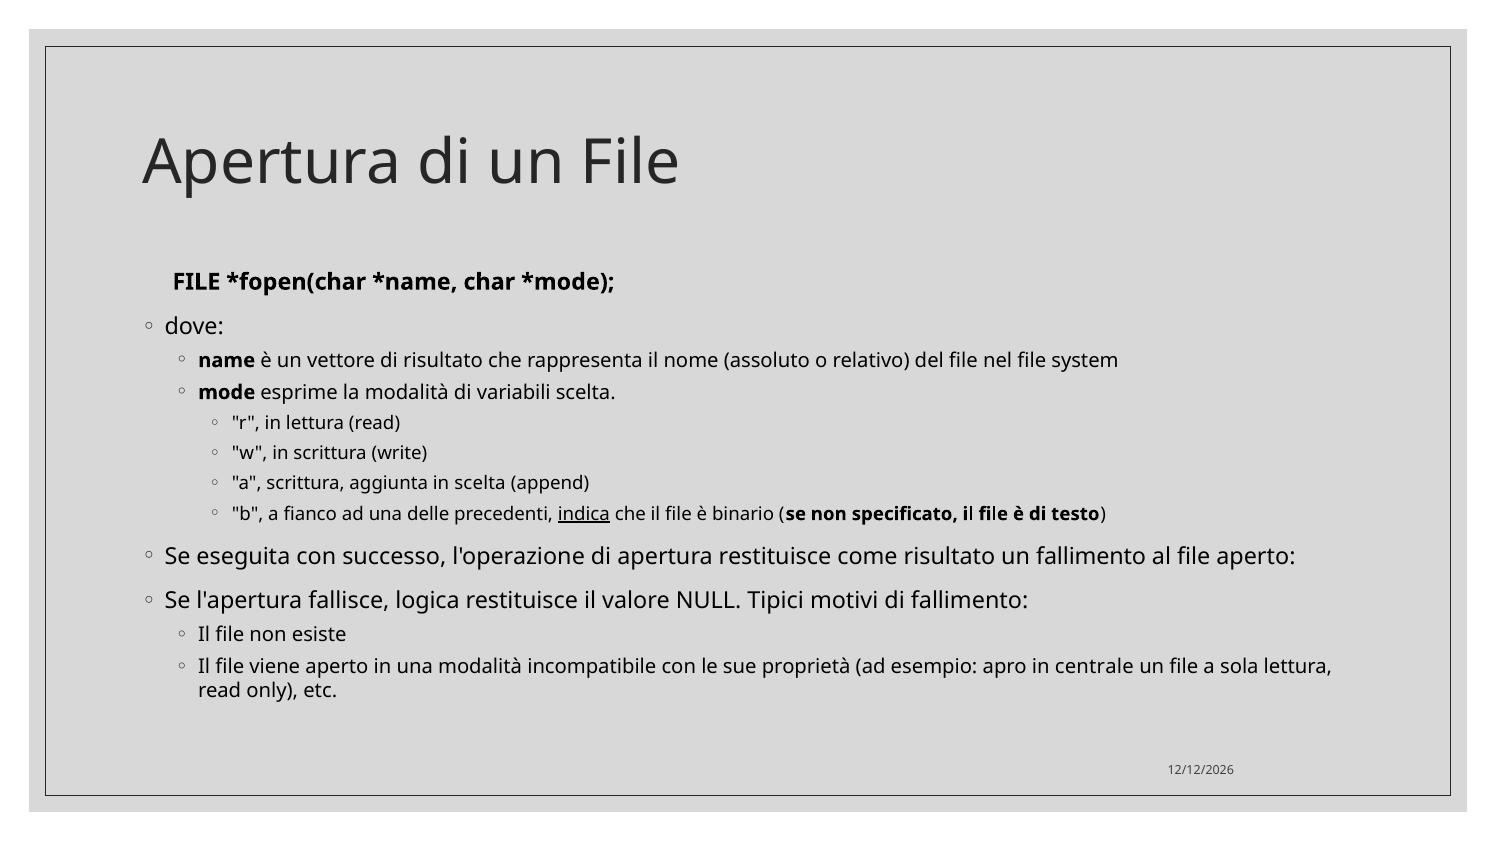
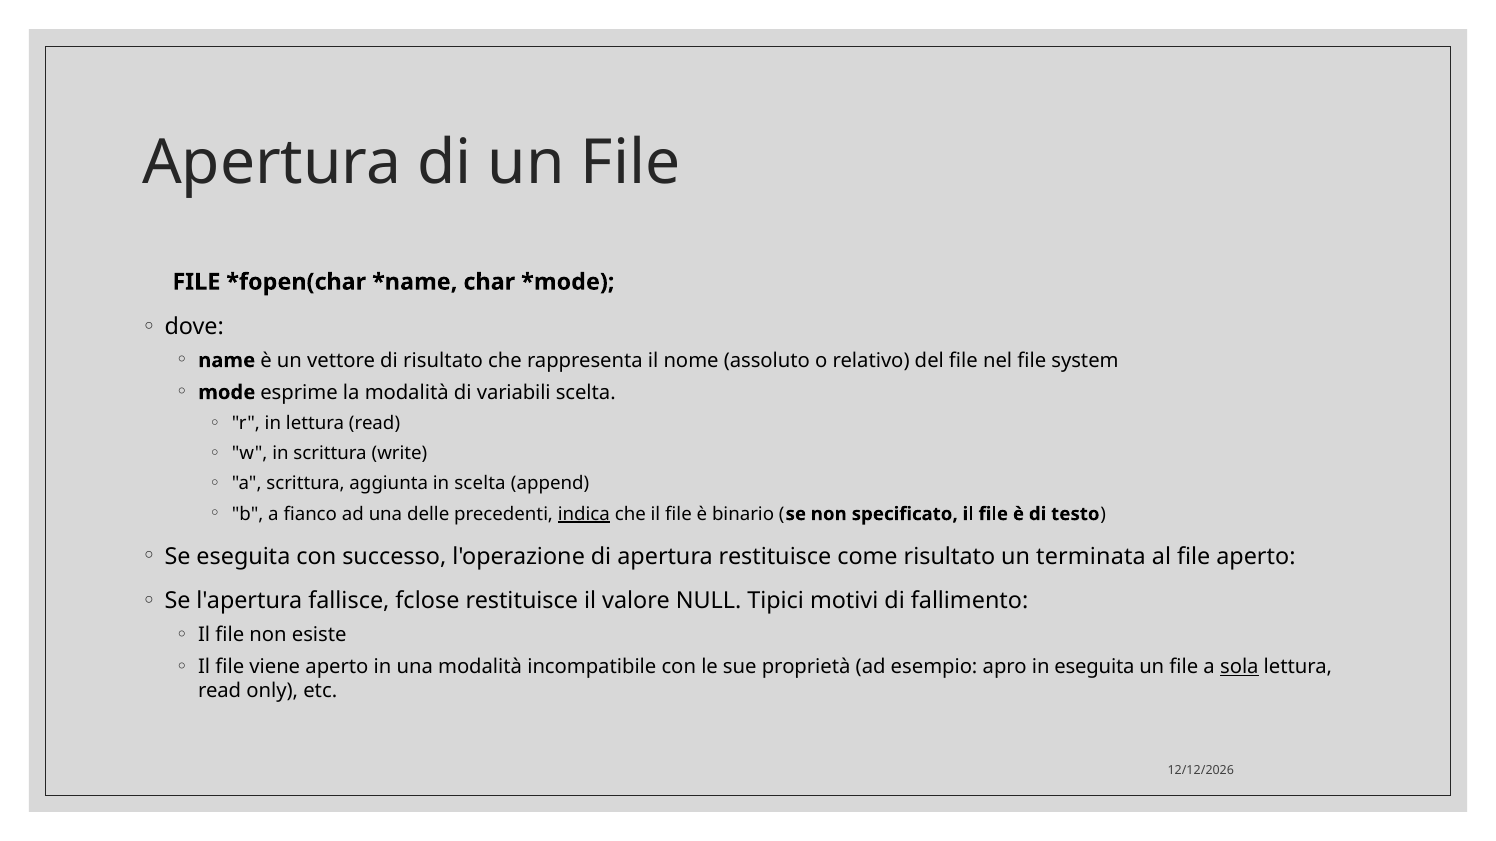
un fallimento: fallimento -> terminata (1091, 557)
logica: logica -> fclose (427, 602)
in centrale: centrale -> eseguita (1095, 667)
sola underline: none -> present (1239, 667)
